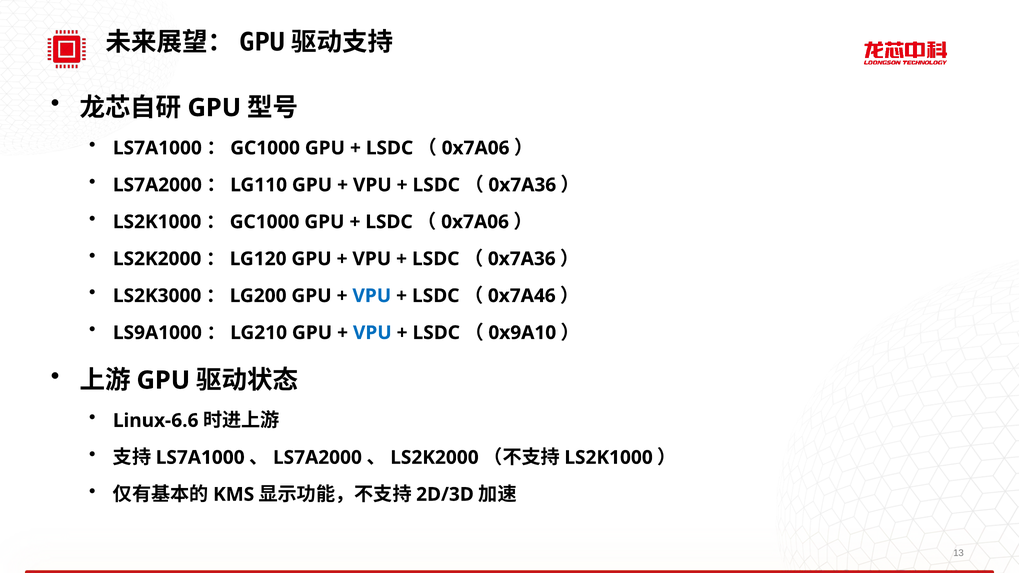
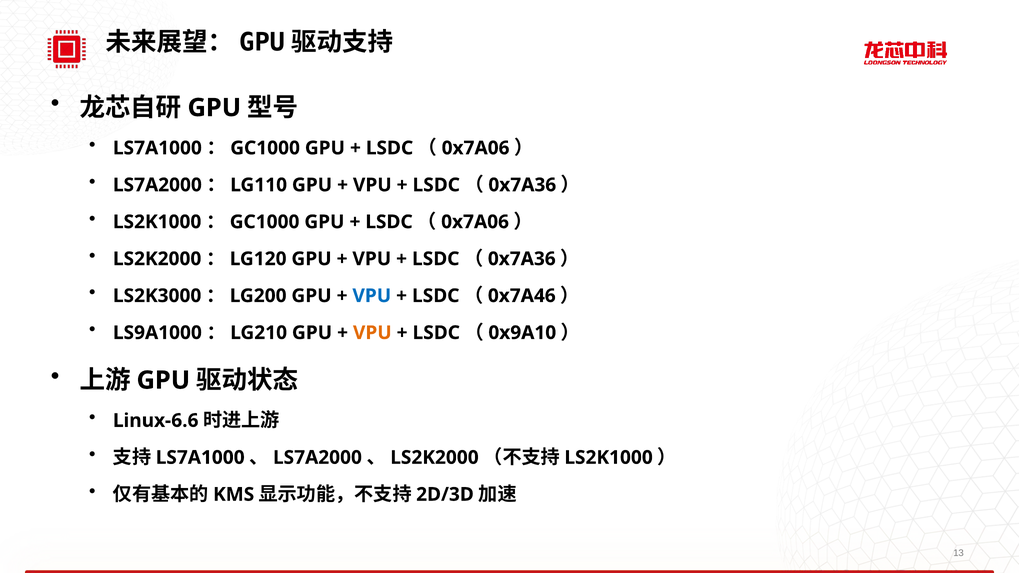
VPU colour: blue -> orange (372, 333)
